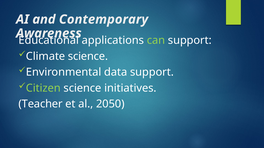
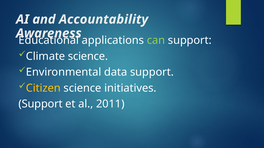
Contemporary: Contemporary -> Accountability (104, 19)
Citizen colour: light green -> yellow (43, 88)
Teacher: Teacher -> Support (41, 104)
2050: 2050 -> 2011 (110, 104)
